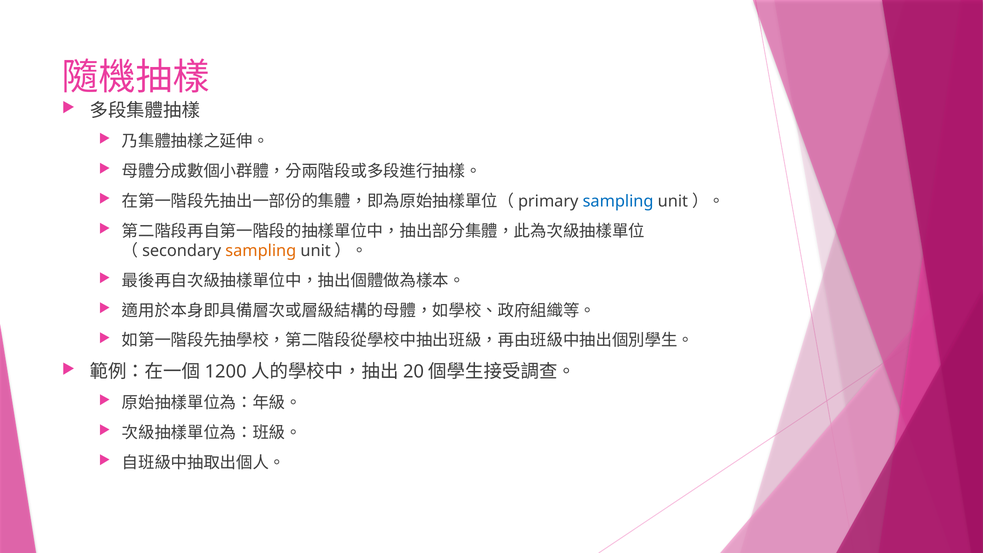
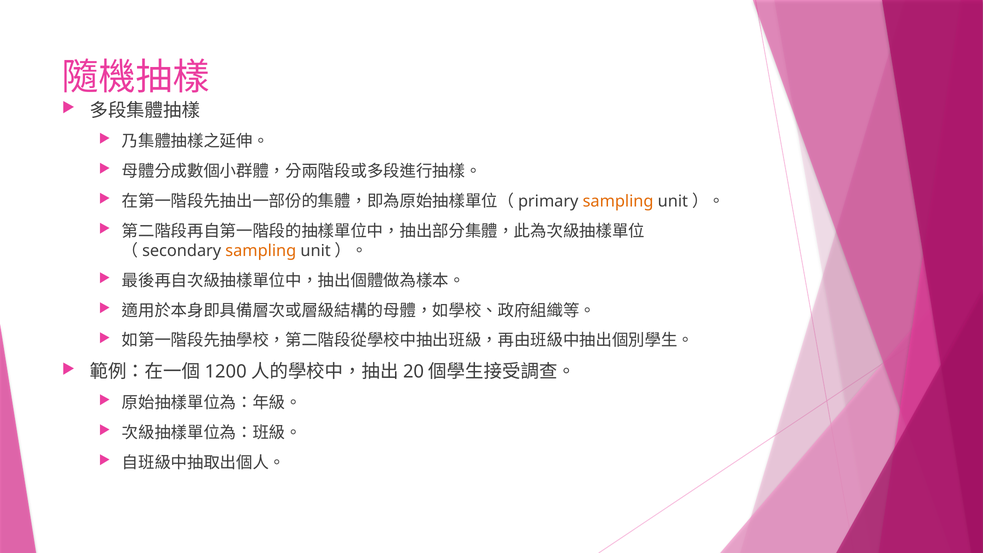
sampling colour: blue -> orange (618, 201)
